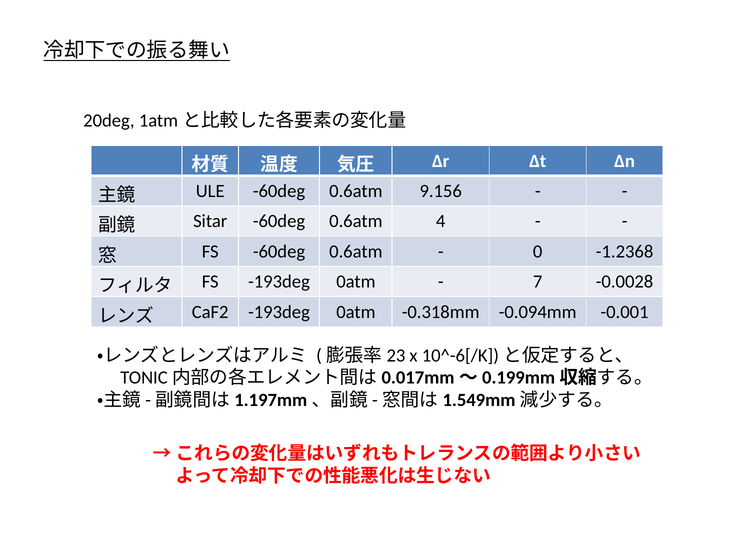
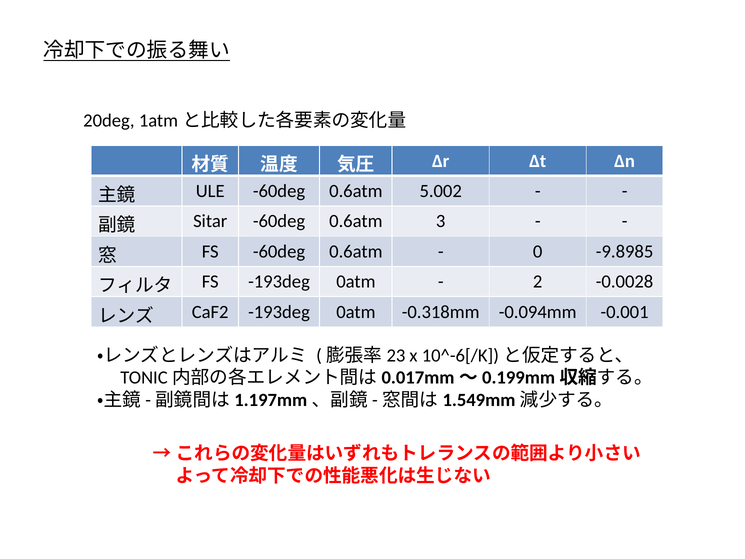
9.156: 9.156 -> 5.002 (441, 191)
4: 4 -> 3 (441, 221)
-1.2368: -1.2368 -> -9.8985 (625, 251)
7: 7 -> 2 (538, 282)
